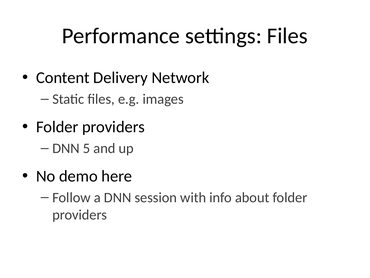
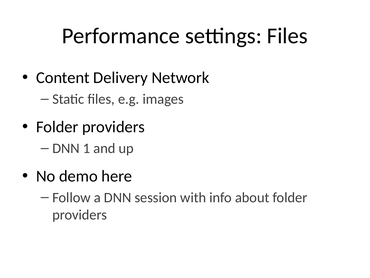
5: 5 -> 1 (86, 148)
